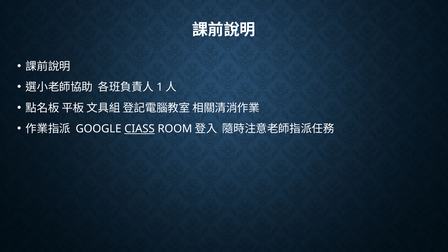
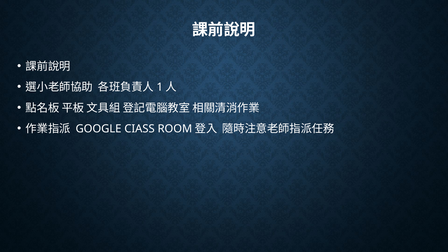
CIASS underline: present -> none (140, 129)
